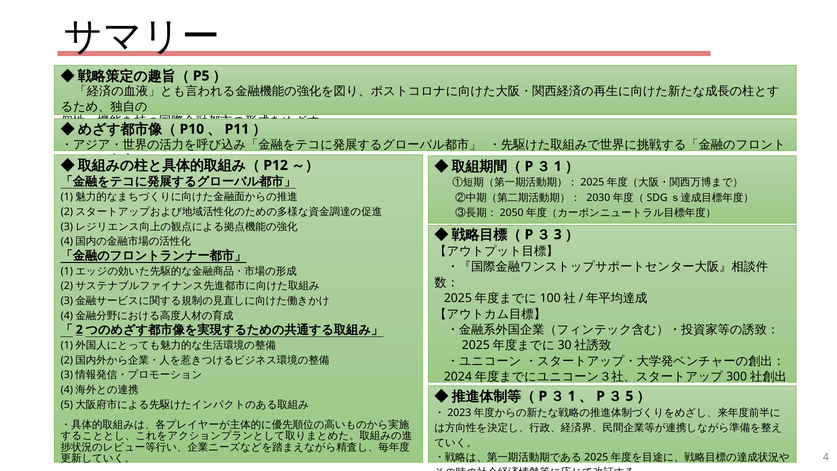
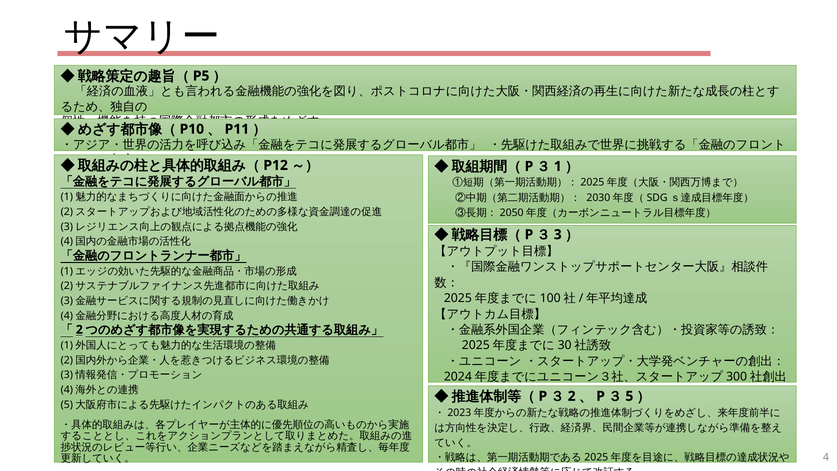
1: 1 -> 2 (572, 396)
